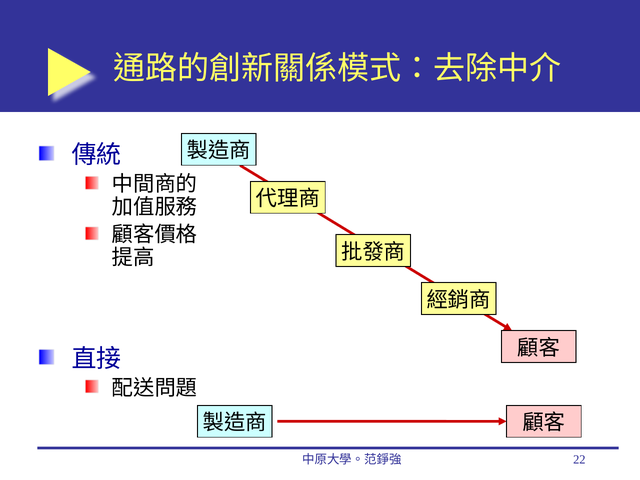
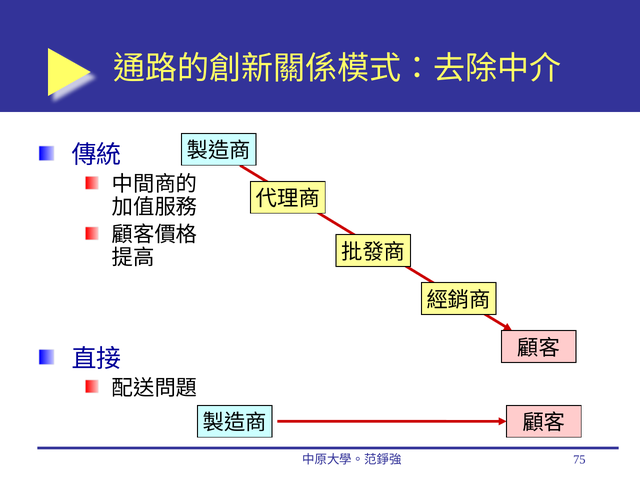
22: 22 -> 75 (579, 460)
